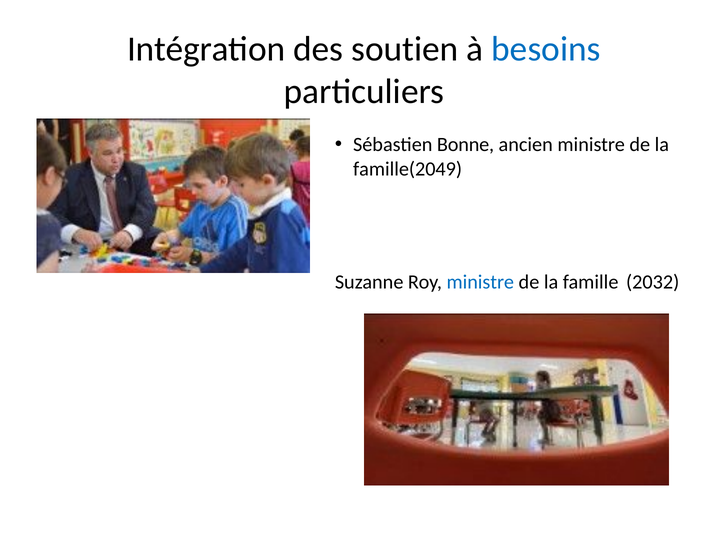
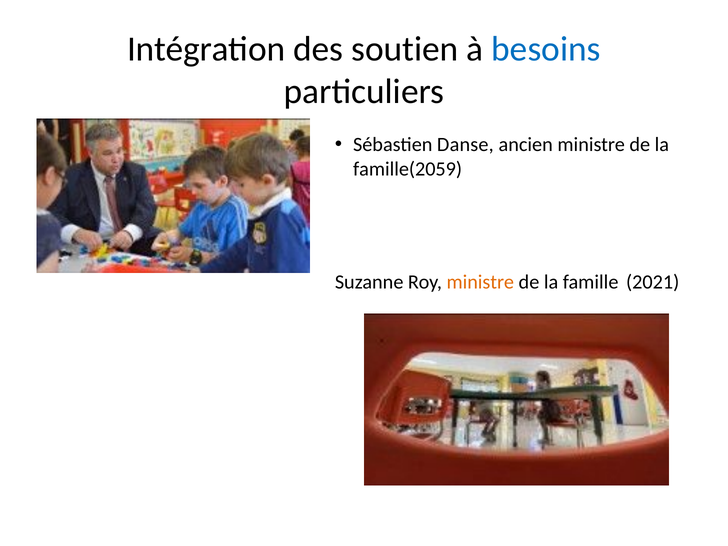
Bonne: Bonne -> Danse (465, 145)
famille(2049: famille(2049 -> famille(2059 (408, 169)
ministre colour: blue -> orange (480, 282)
2032: 2032 -> 2021 (653, 282)
